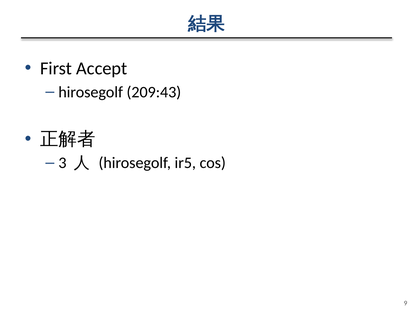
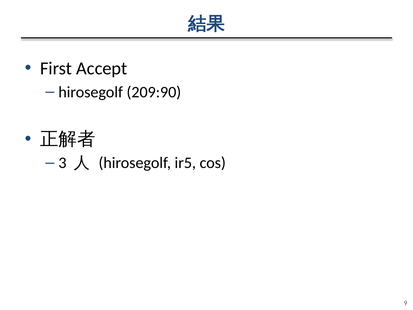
209:43: 209:43 -> 209:90 (154, 92)
